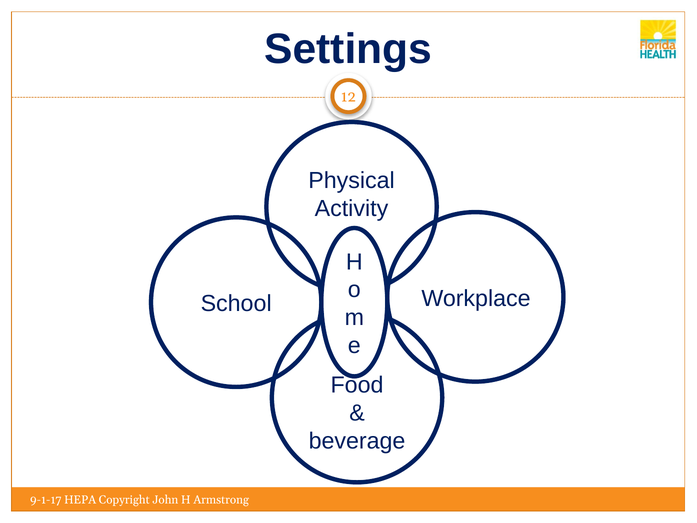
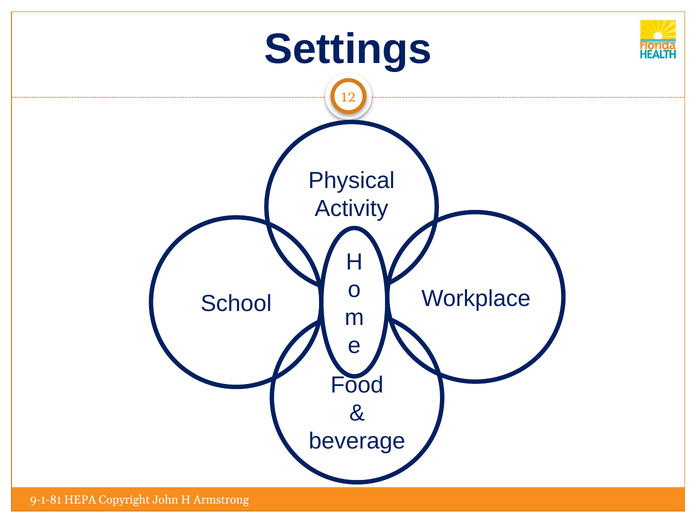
9-1-17: 9-1-17 -> 9-1-81 (46, 500)
